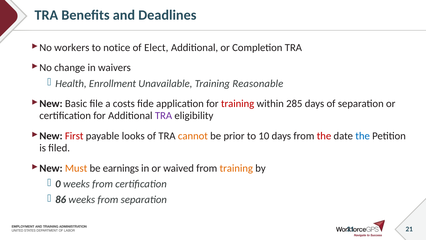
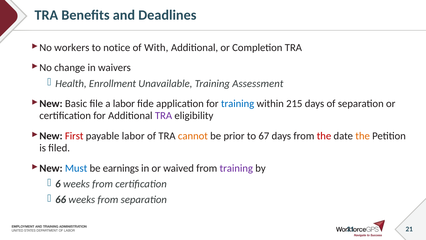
Elect: Elect -> With (156, 48)
Reasonable: Reasonable -> Assessment (258, 83)
a costs: costs -> labor (124, 103)
training colour: red -> blue (238, 103)
285: 285 -> 215 (294, 103)
payable looks: looks -> labor (133, 136)
10: 10 -> 67 (264, 136)
the colour: blue -> orange (363, 136)
Must colour: orange -> blue (76, 168)
training colour: orange -> purple (236, 168)
0: 0 -> 6 (58, 184)
86: 86 -> 66 (61, 199)
